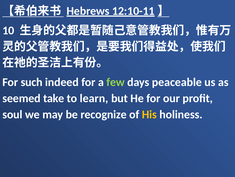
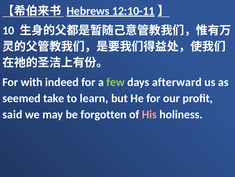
such: such -> with (32, 82)
peaceable: peaceable -> afterward (177, 82)
soul: soul -> said (12, 114)
recognize: recognize -> forgotten (104, 114)
His colour: yellow -> pink (149, 114)
